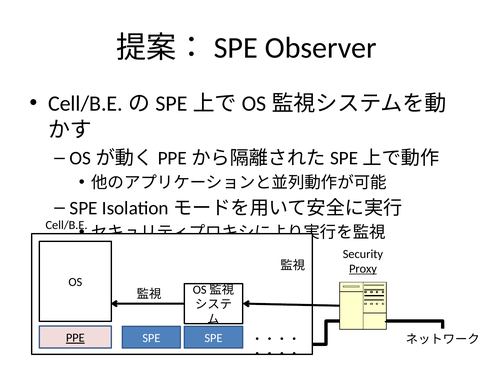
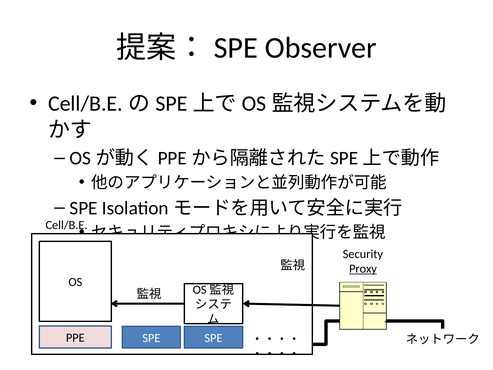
PPE underline: present -> none (75, 338)
